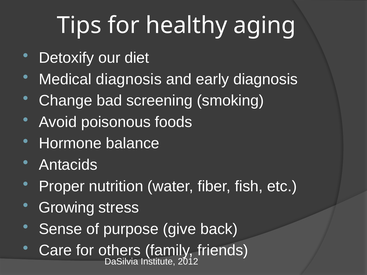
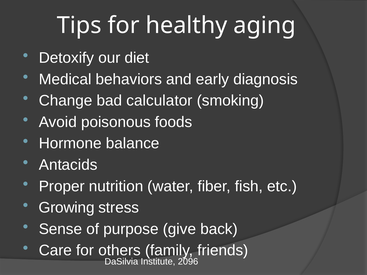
Medical diagnosis: diagnosis -> behaviors (129, 79)
screening: screening -> calculator (159, 101)
2012: 2012 -> 2096 (188, 262)
